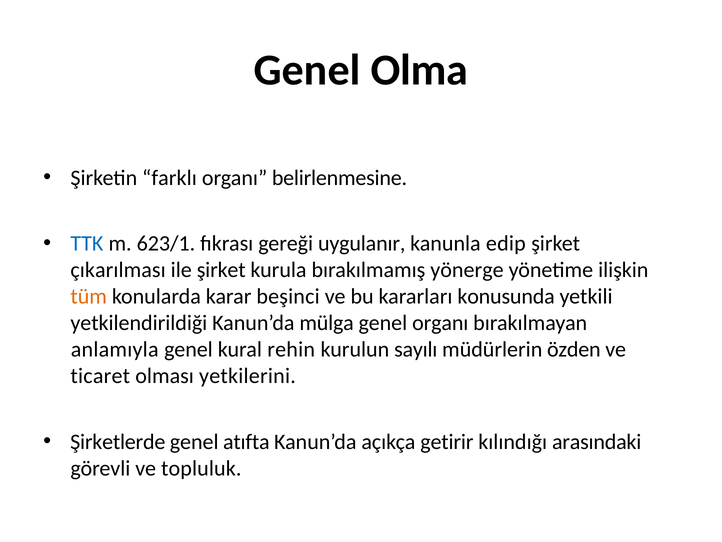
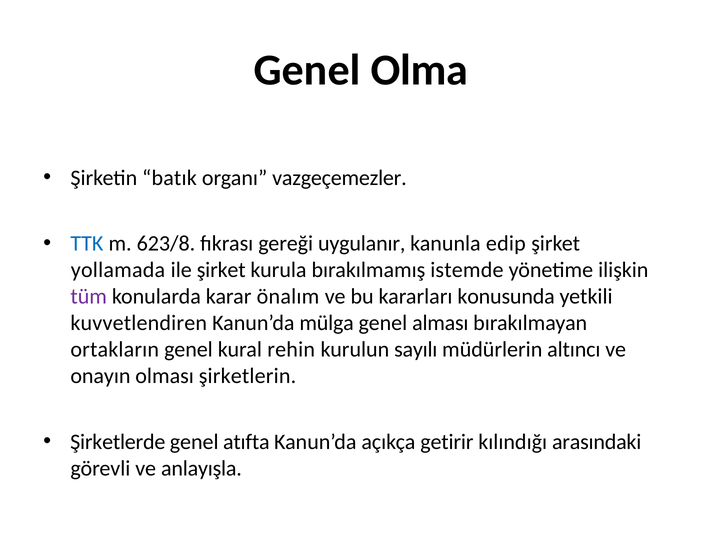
farklı: farklı -> batık (169, 178)
belirlenmesine: belirlenmesine -> vazgeçemezler (339, 178)
623/1: 623/1 -> 623/8 (166, 243)
çıkarılması: çıkarılması -> yollamada (118, 270)
yönerge: yönerge -> istemde (467, 270)
tüm colour: orange -> purple (89, 296)
beşinci: beşinci -> önalım (288, 296)
yetkilendirildiği: yetkilendirildiği -> kuvvetlendiren (139, 323)
genel organı: organı -> alması (440, 323)
anlamıyla: anlamıyla -> ortakların (115, 349)
özden: özden -> altıncı (574, 349)
ticaret: ticaret -> onayın (100, 376)
yetkilerini: yetkilerini -> şirketlerin (248, 376)
topluluk: topluluk -> anlayışla (201, 468)
